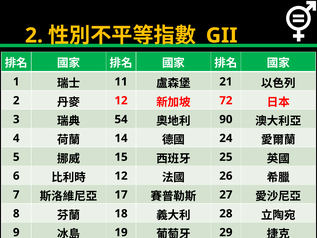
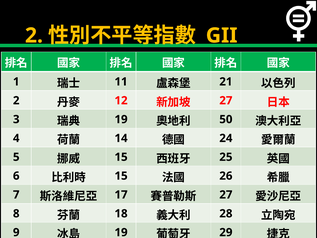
72: 72 -> 27 (226, 100)
54: 54 -> 19 (121, 119)
90: 90 -> 50 (226, 119)
12: 12 -> 15 (121, 176)
